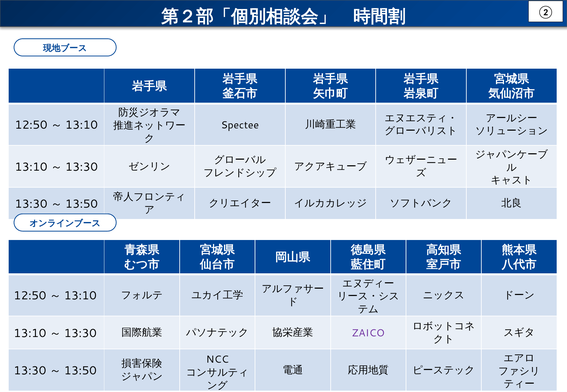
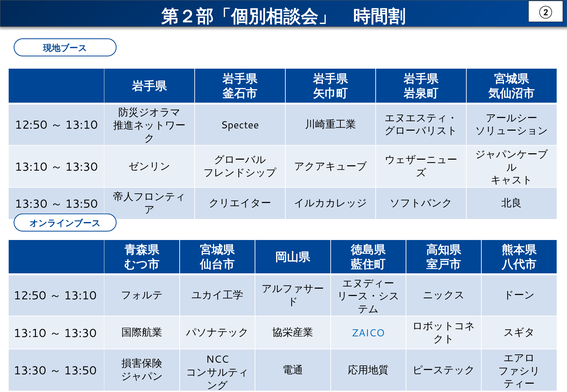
ZAICO colour: purple -> blue (368, 334)
